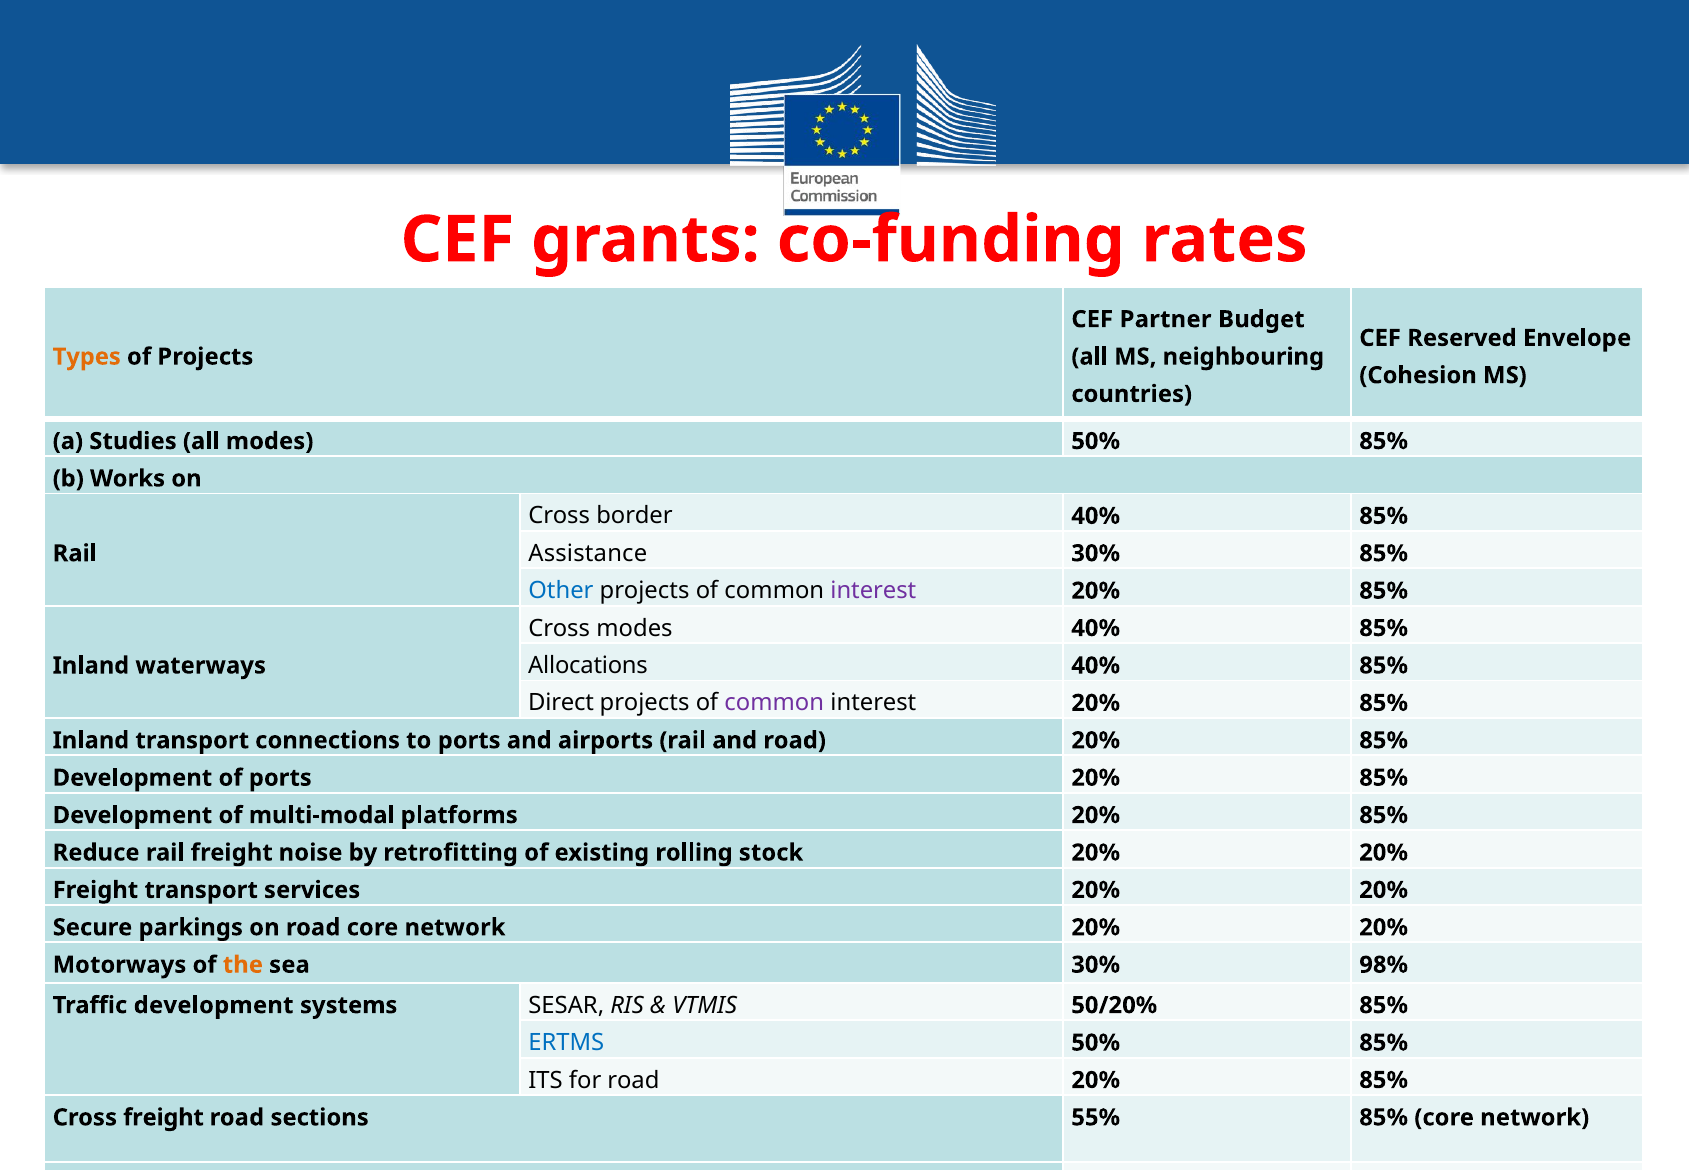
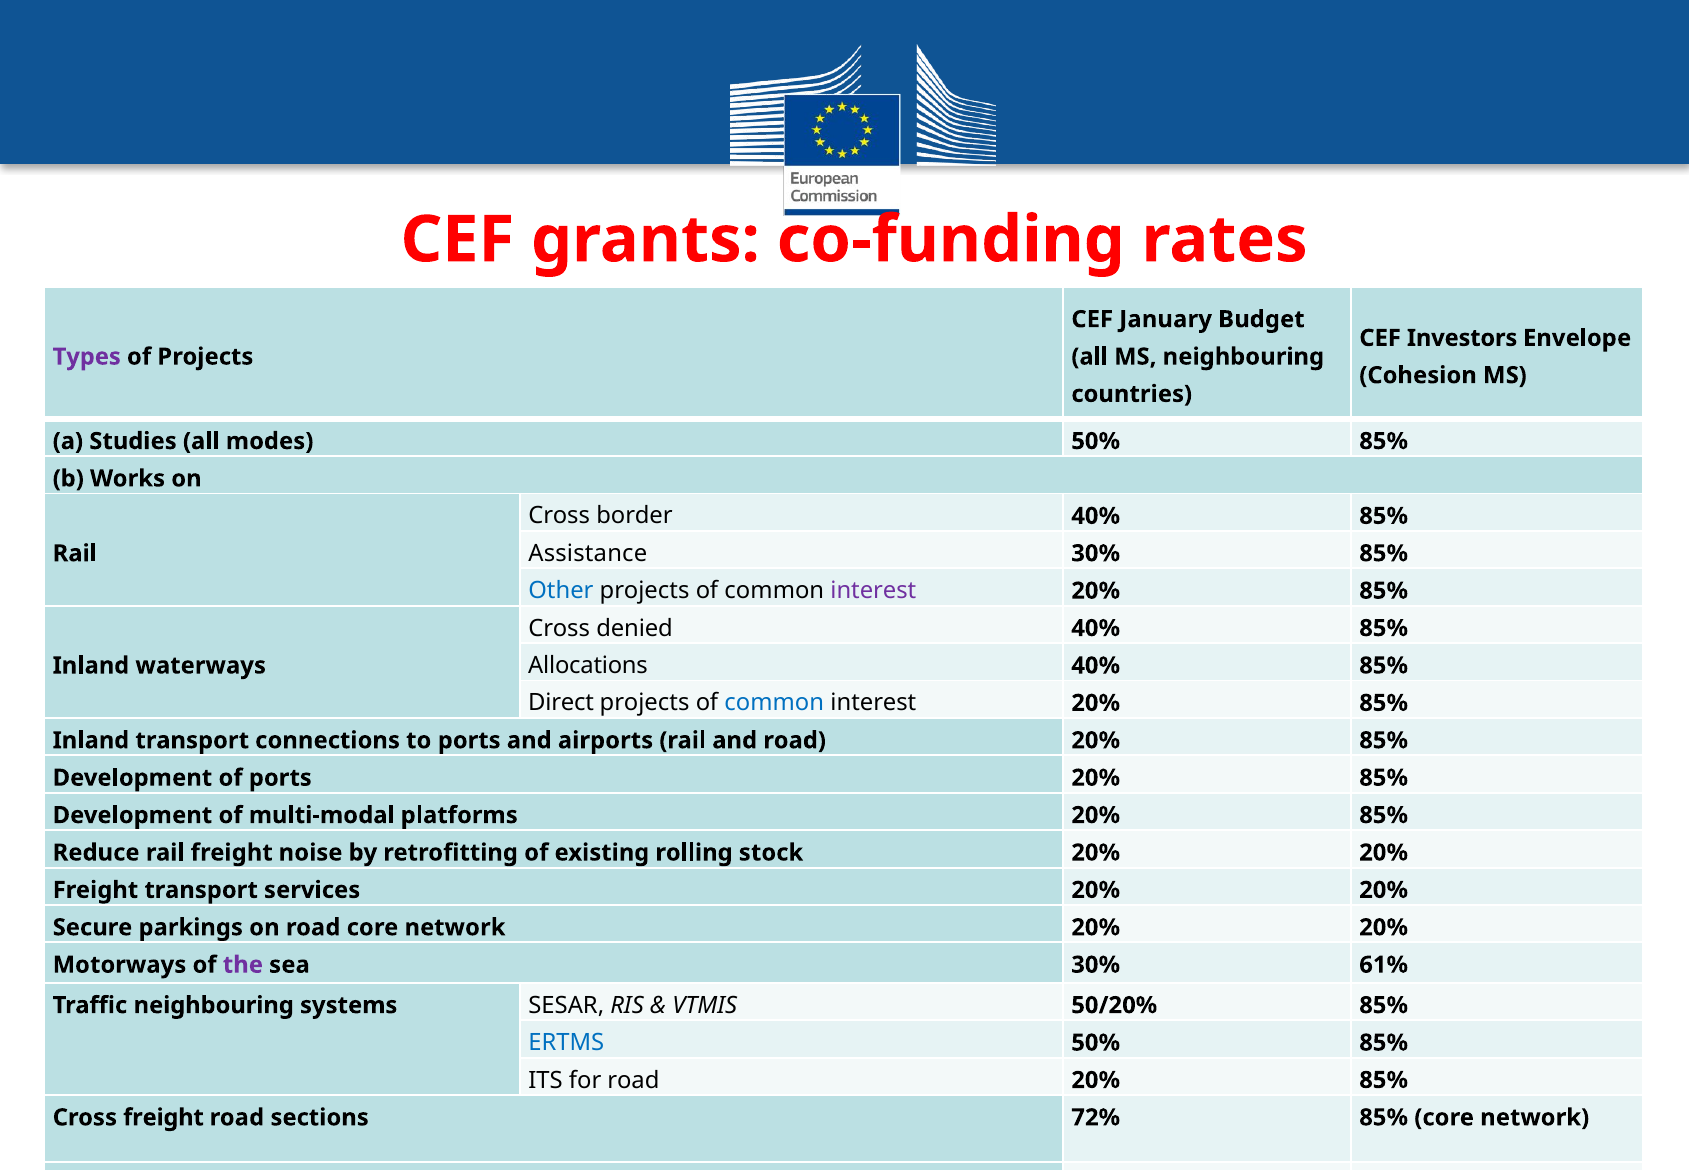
Partner: Partner -> January (1166, 319)
Reserved: Reserved -> Investors (1462, 338)
Types colour: orange -> purple (87, 356)
Cross modes: modes -> denied (635, 628)
common colour: purple -> blue (774, 703)
the colour: orange -> purple (243, 964)
98%: 98% -> 61% (1384, 964)
Traffic development: development -> neighbouring (214, 1005)
55%: 55% -> 72% (1096, 1117)
